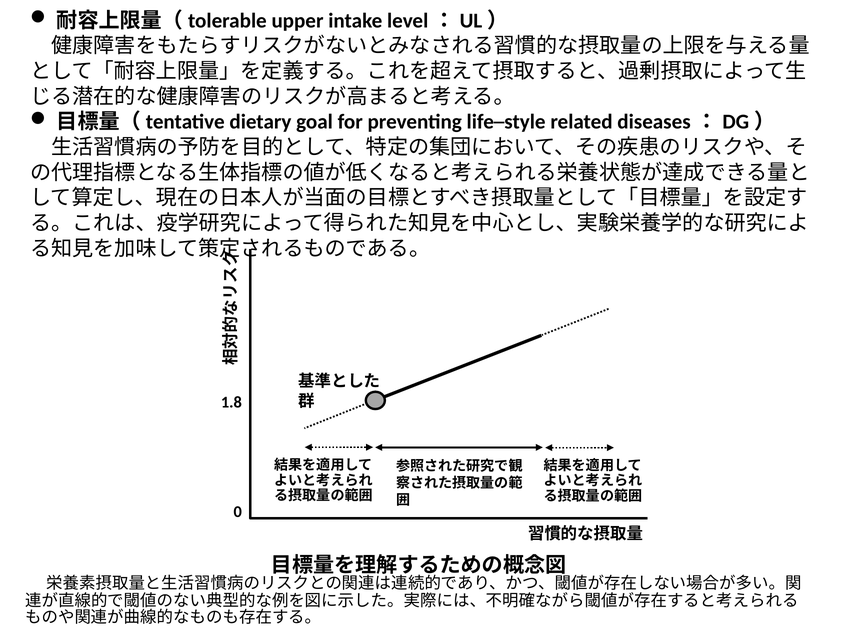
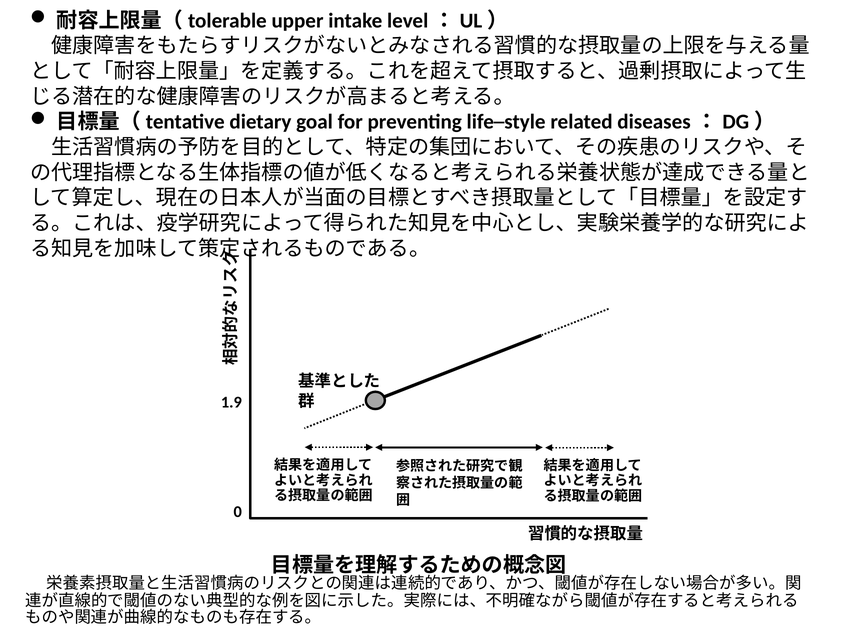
1.8: 1.8 -> 1.9 (231, 402)
